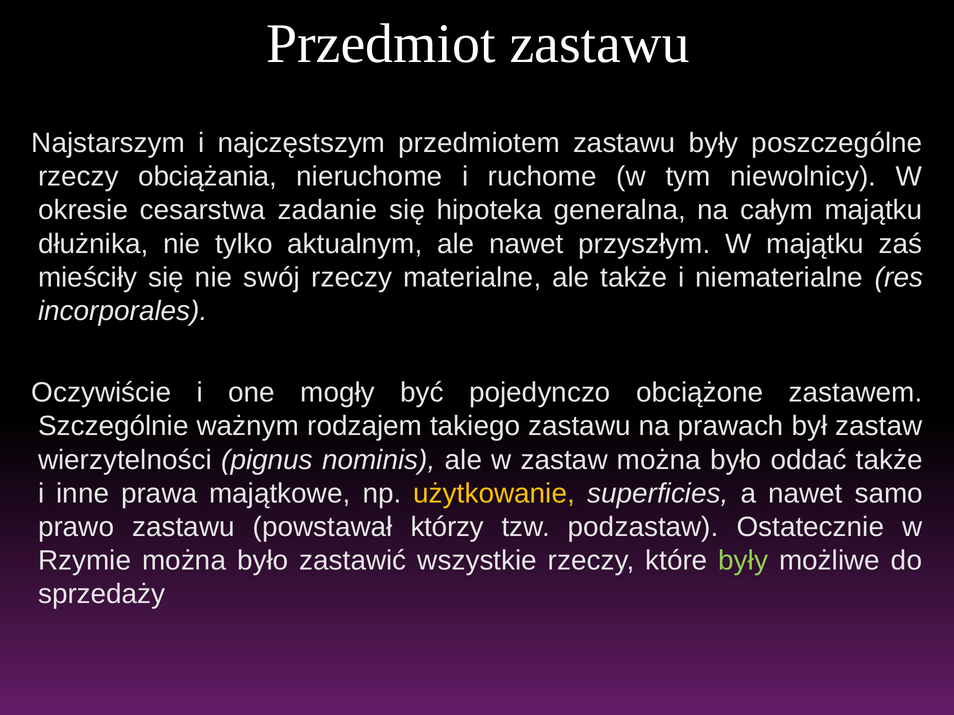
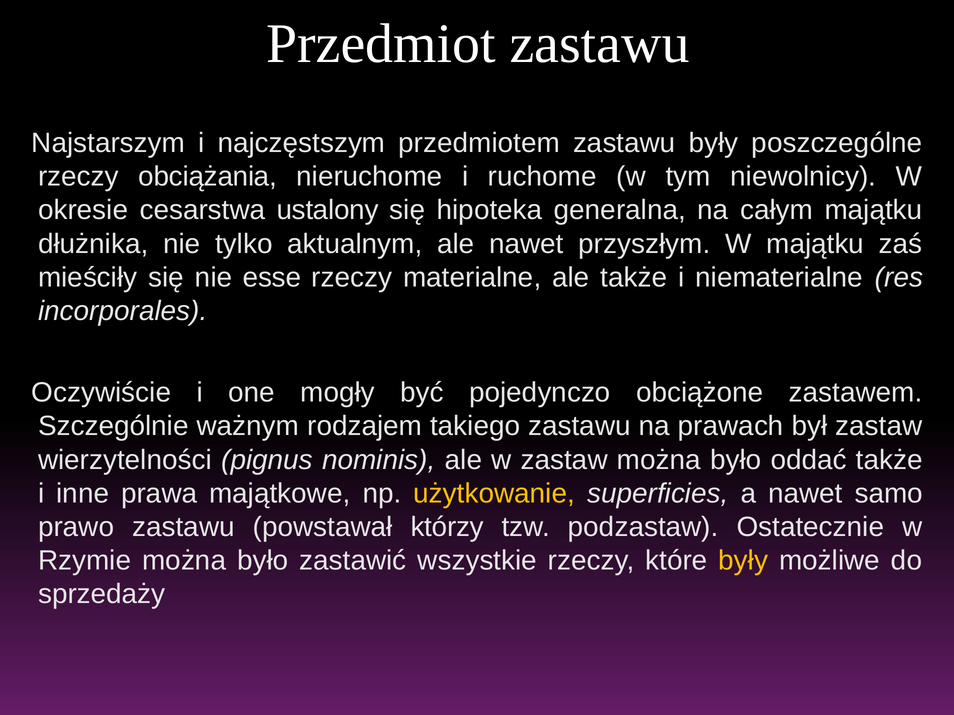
zadanie: zadanie -> ustalony (328, 210)
swój: swój -> esse (272, 278)
były colour: light green -> yellow (743, 561)
